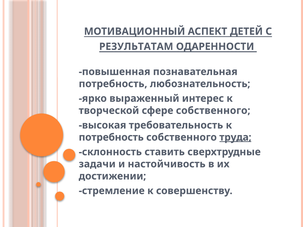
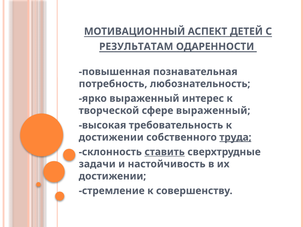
сфере собственного: собственного -> выраженный (213, 111)
потребность: потребность -> достижении (111, 137)
ставить underline: none -> present (165, 152)
